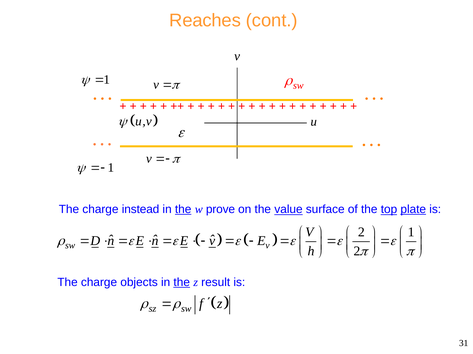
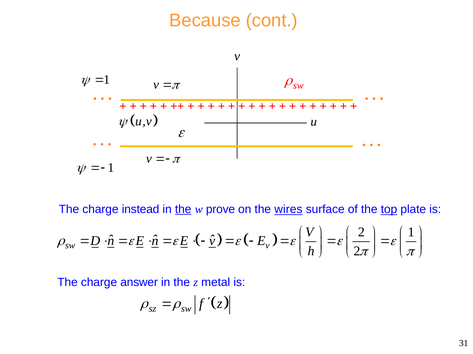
Reaches: Reaches -> Because (205, 20)
value: value -> wires (288, 210)
plate underline: present -> none (413, 210)
objects: objects -> answer (139, 283)
the underline: present -> none (182, 283)
result: result -> metal (216, 283)
